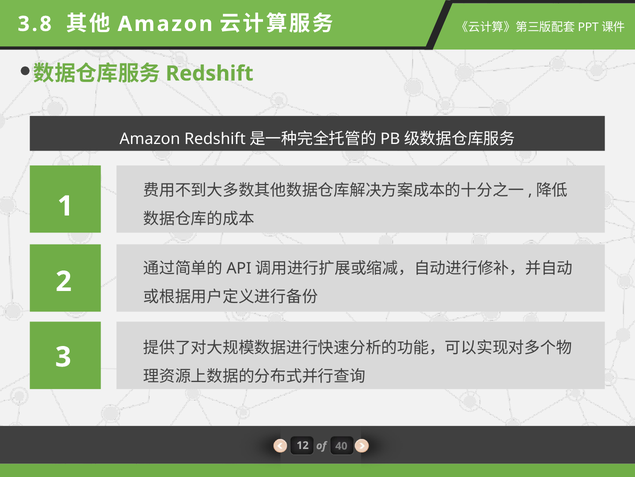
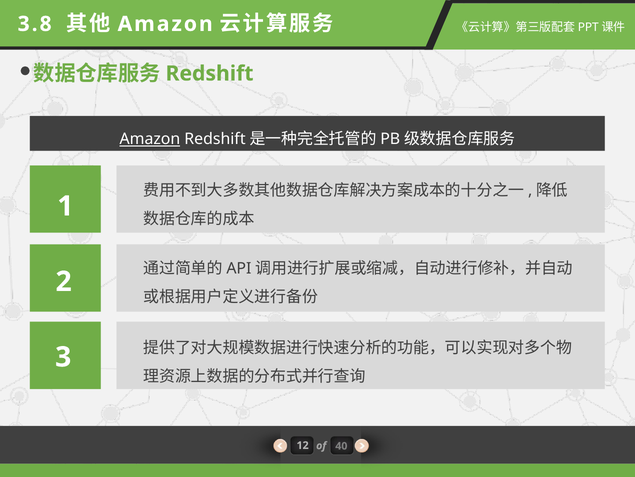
Amazon underline: none -> present (150, 139)
